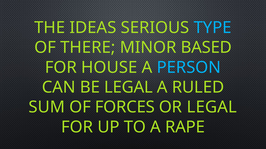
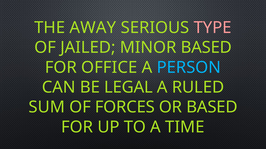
IDEAS: IDEAS -> AWAY (93, 28)
TYPE colour: light blue -> pink (213, 28)
THERE: THERE -> JAILED (88, 48)
HOUSE: HOUSE -> OFFICE (109, 68)
OR LEGAL: LEGAL -> BASED (212, 108)
RAPE: RAPE -> TIME (185, 128)
